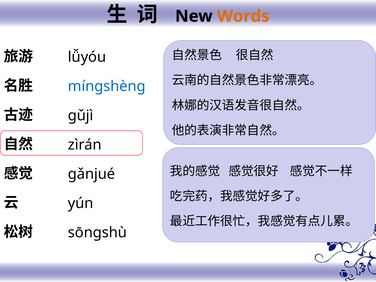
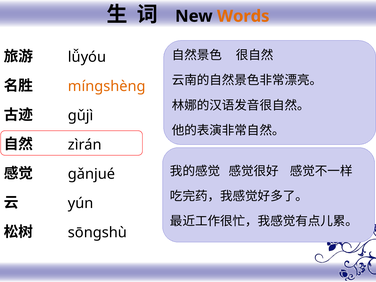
míngshèng colour: blue -> orange (107, 86)
